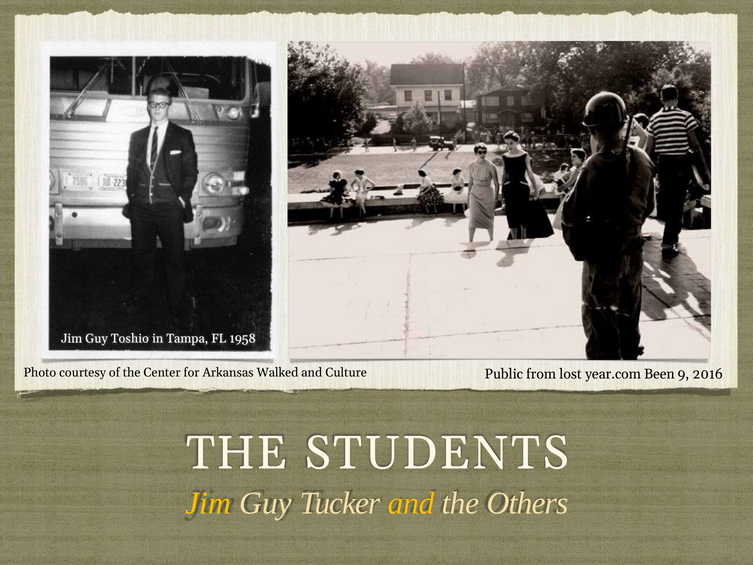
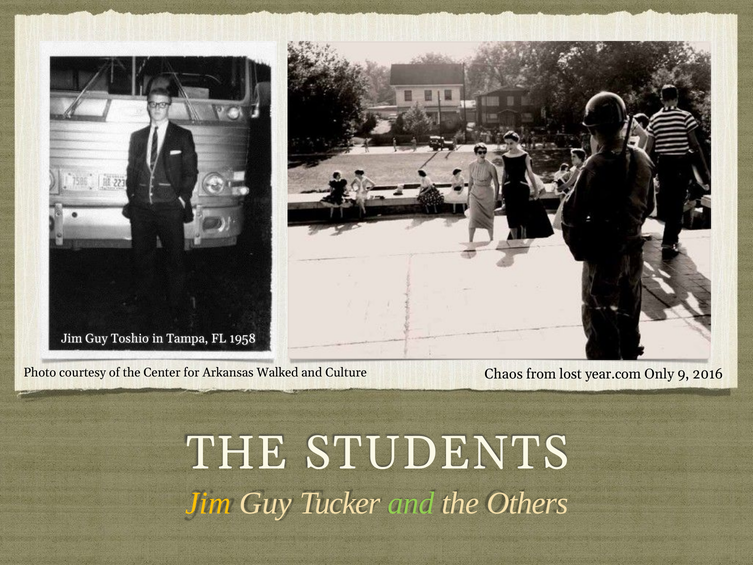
Public: Public -> Chaos (504, 374)
Been: Been -> Only (659, 374)
and colour: yellow -> light green (411, 503)
